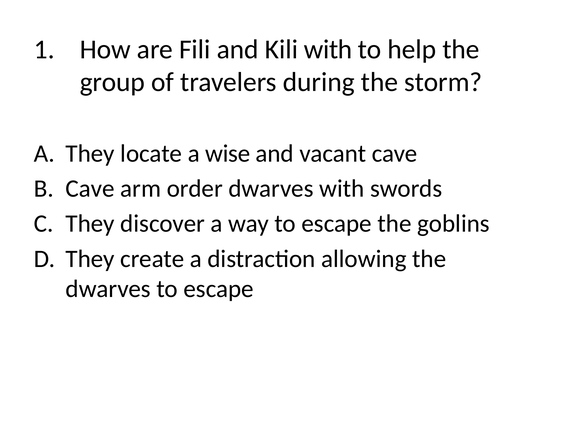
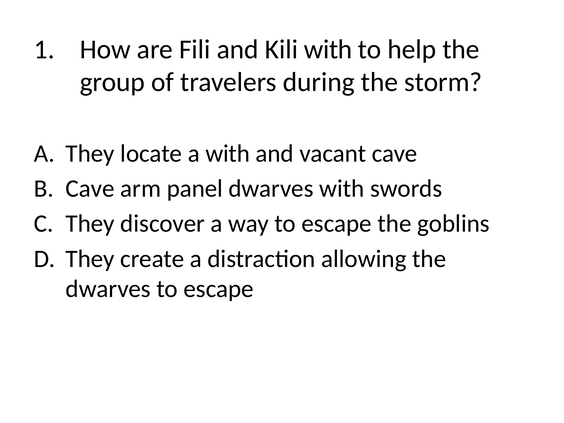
a wise: wise -> with (228, 153)
order: order -> panel (195, 189)
